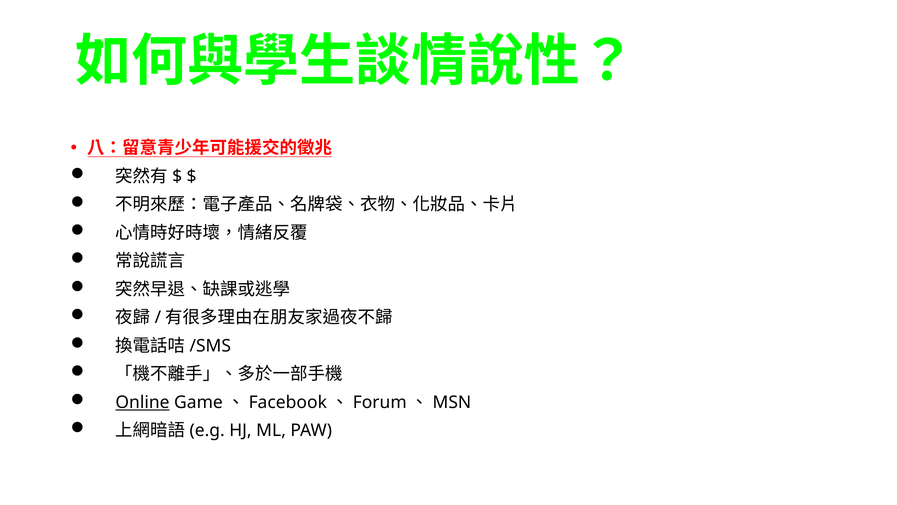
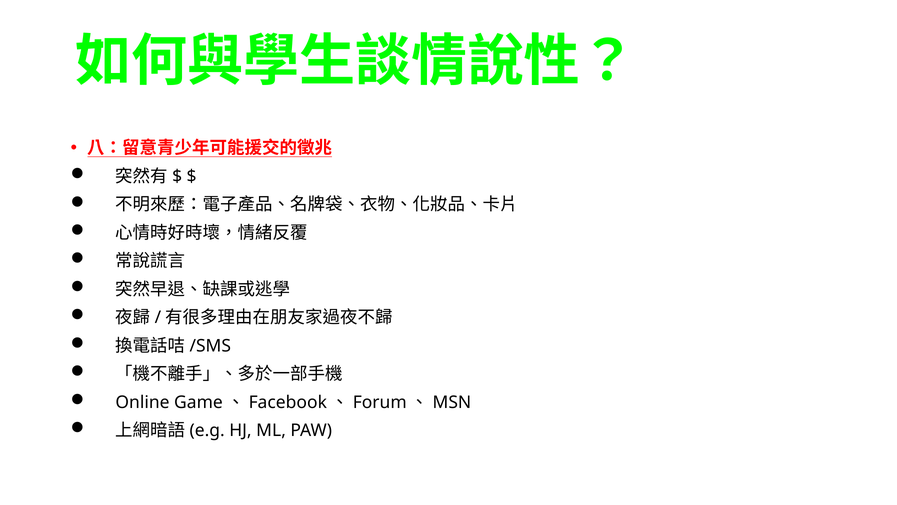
Online underline: present -> none (143, 402)
